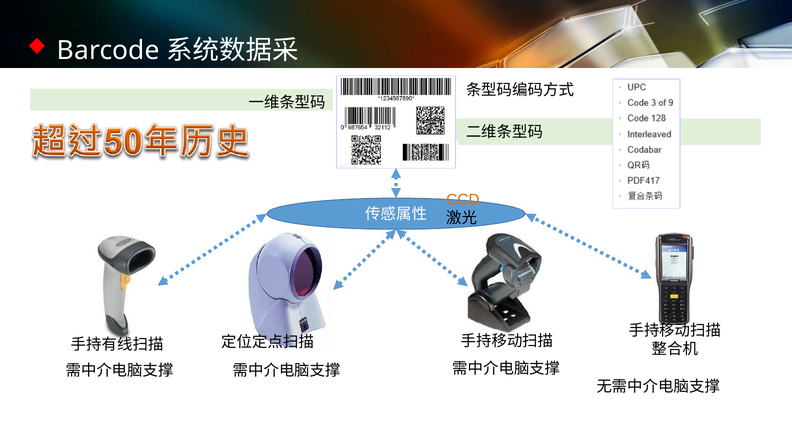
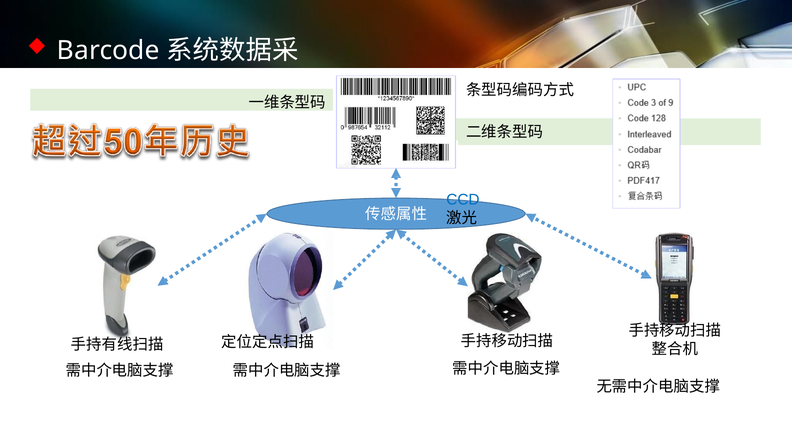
CCD colour: orange -> blue (463, 199)
